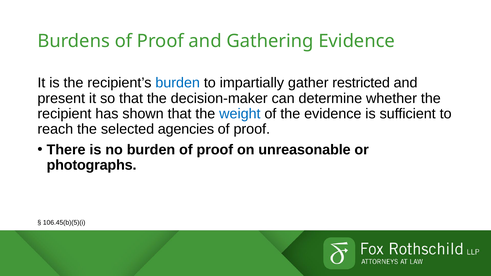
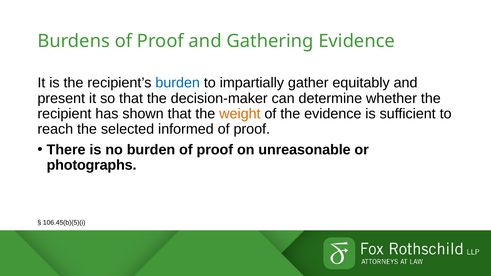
restricted: restricted -> equitably (361, 83)
weight colour: blue -> orange (240, 114)
agencies: agencies -> informed (186, 129)
